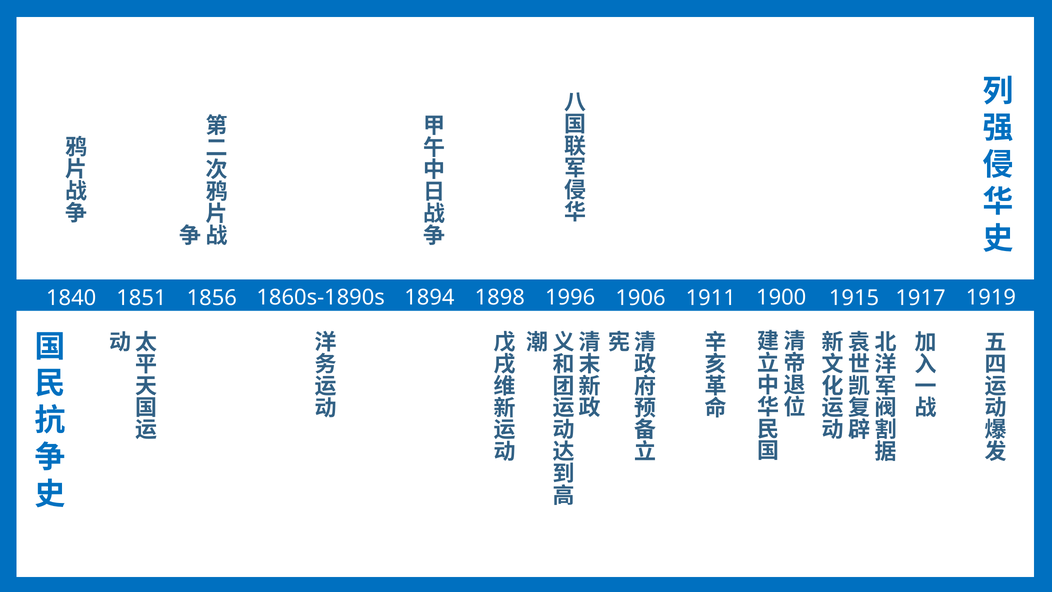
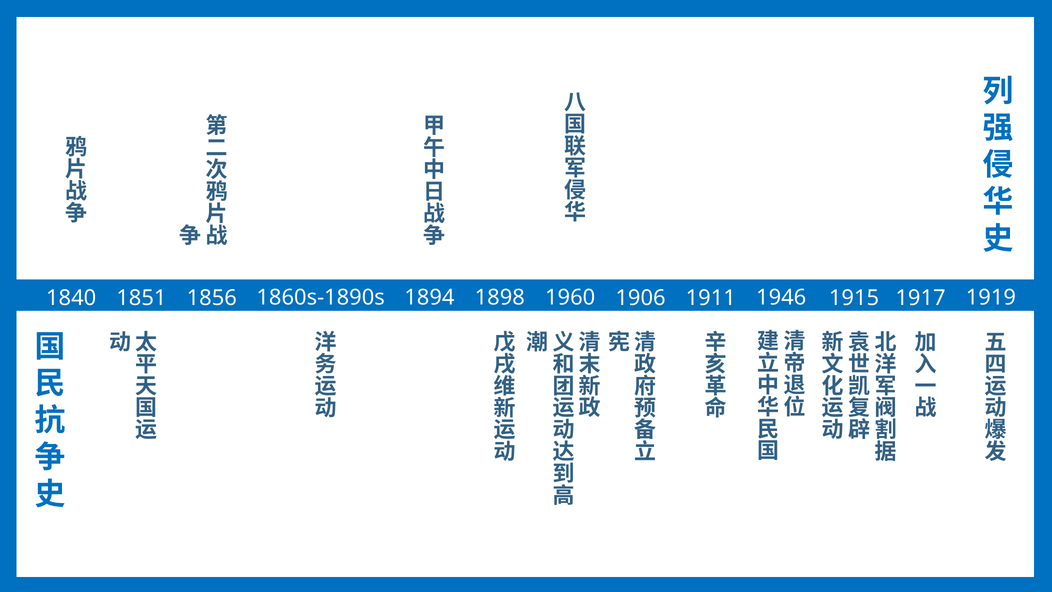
1996: 1996 -> 1960 (570, 298)
1900: 1900 -> 1946 (781, 298)
